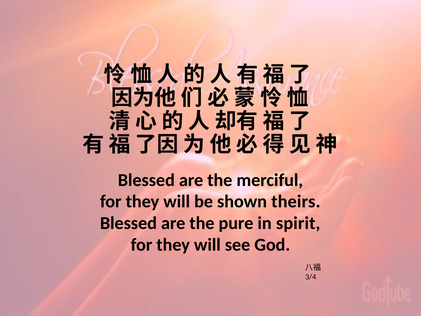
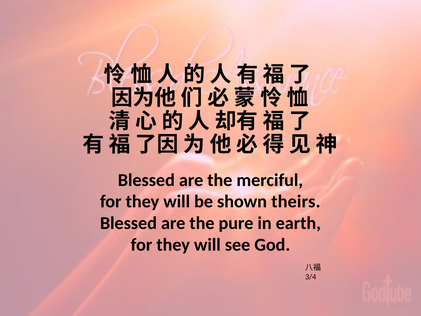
spirit: spirit -> earth (298, 223)
